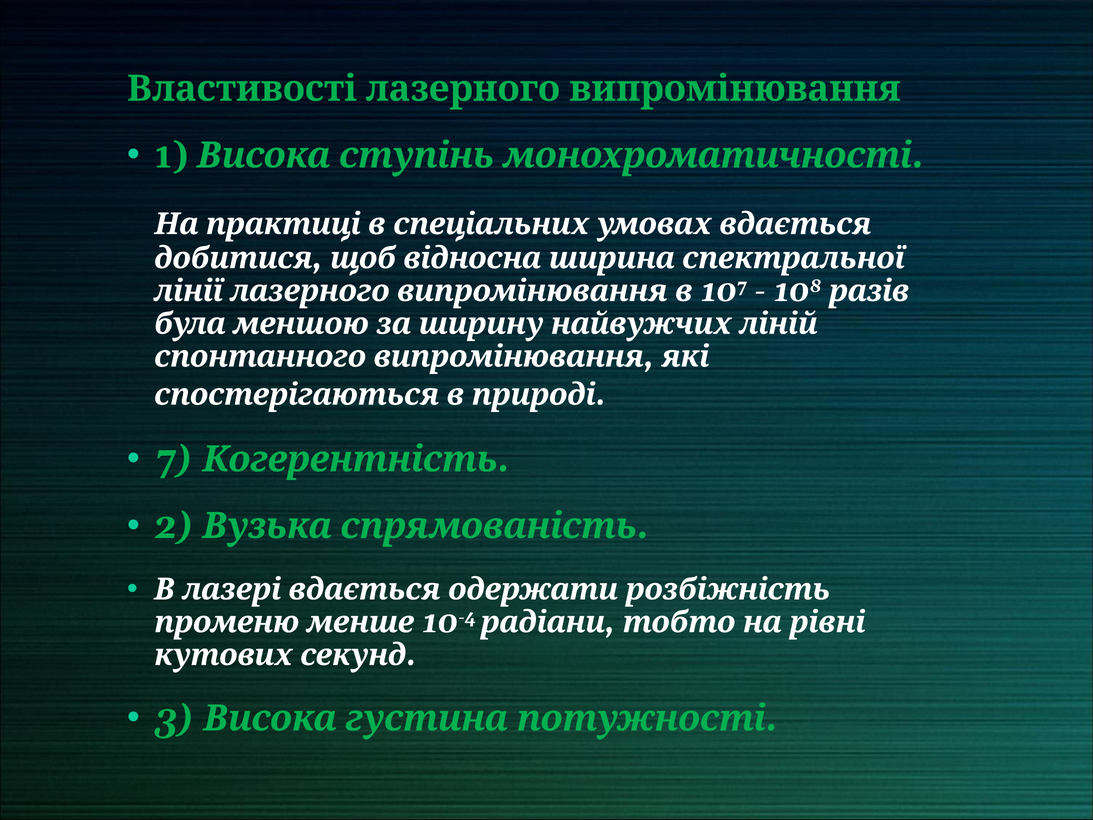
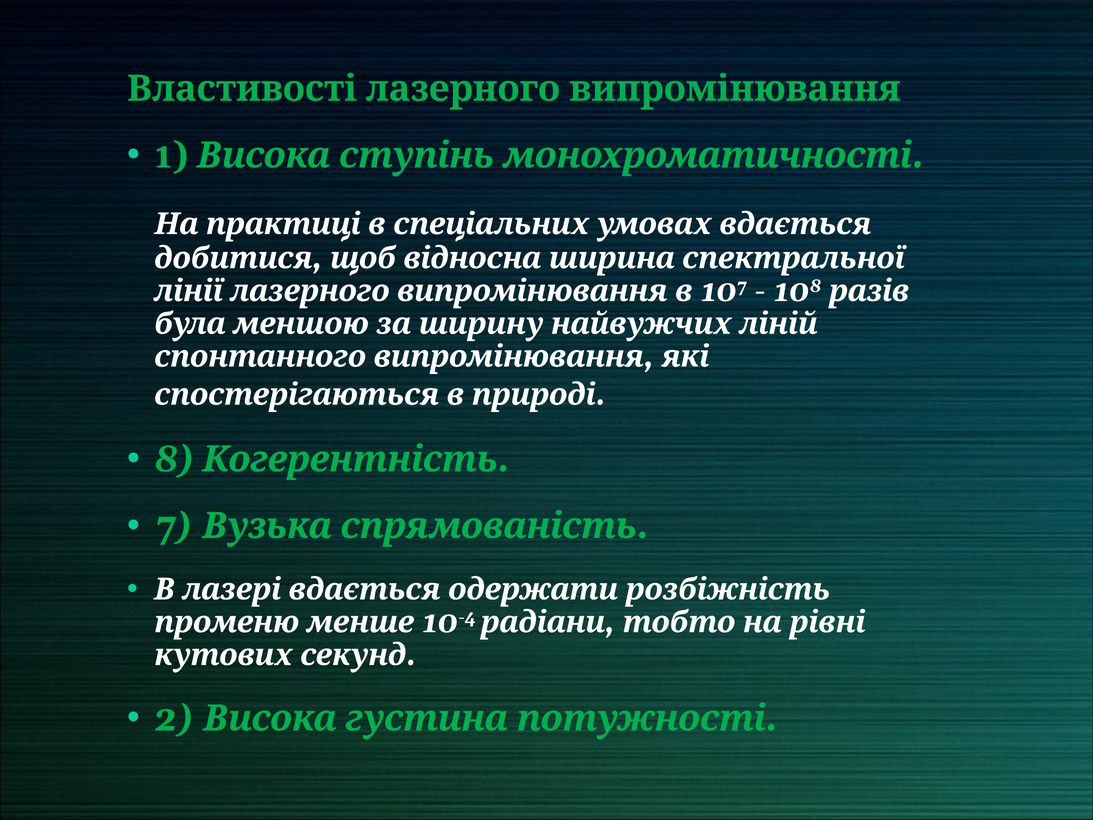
7: 7 -> 8 (174, 459)
2: 2 -> 7 (174, 526)
3: 3 -> 2 (174, 718)
